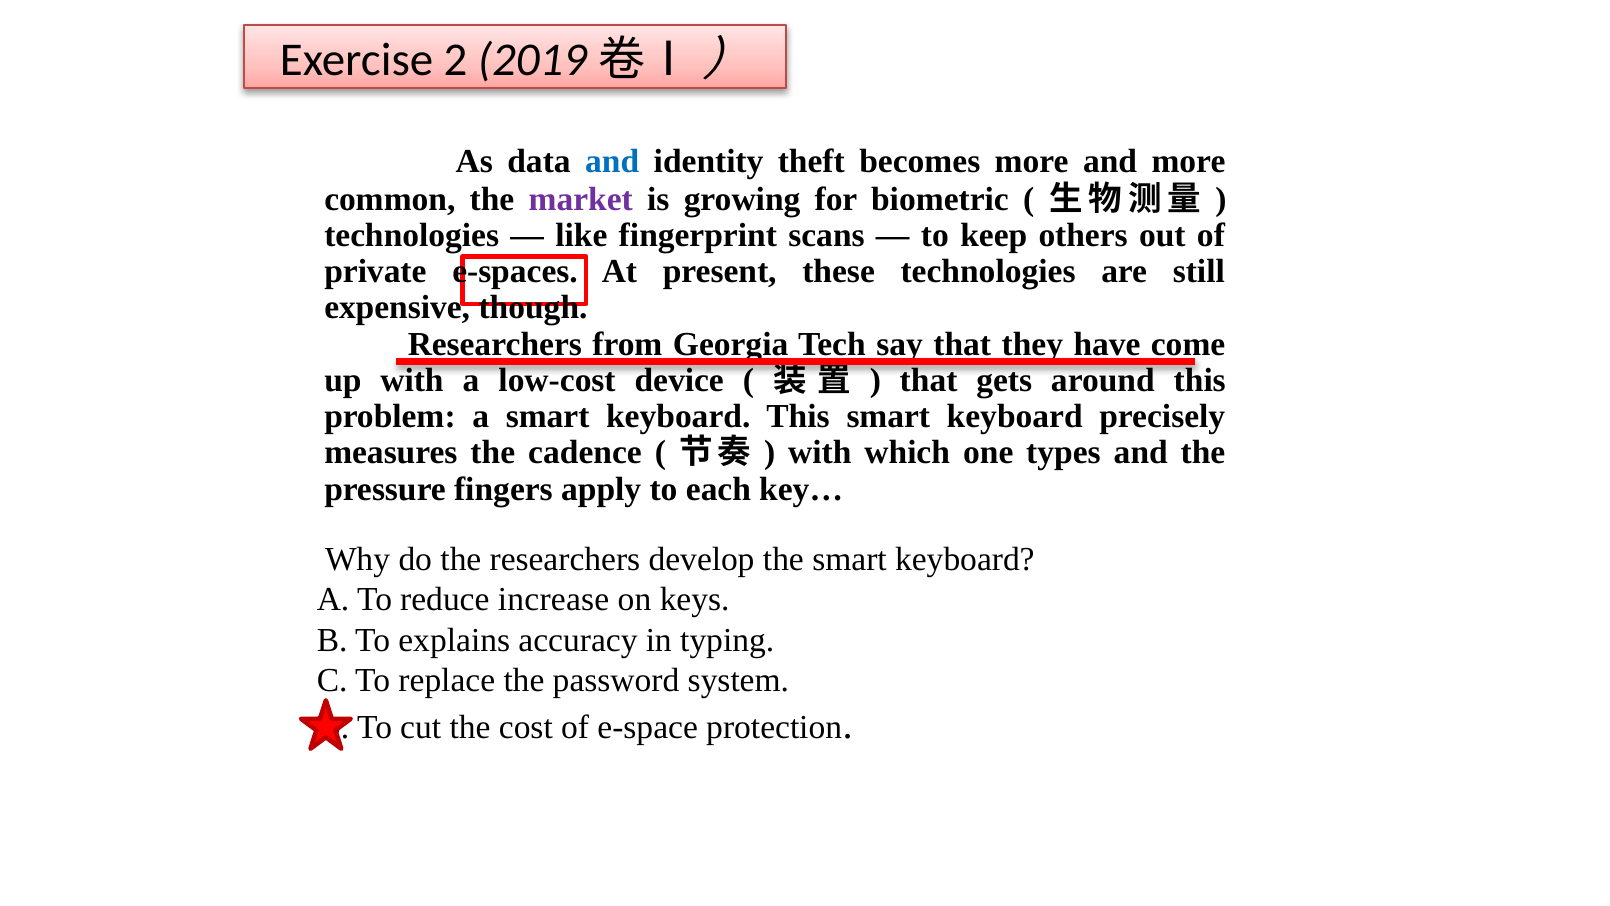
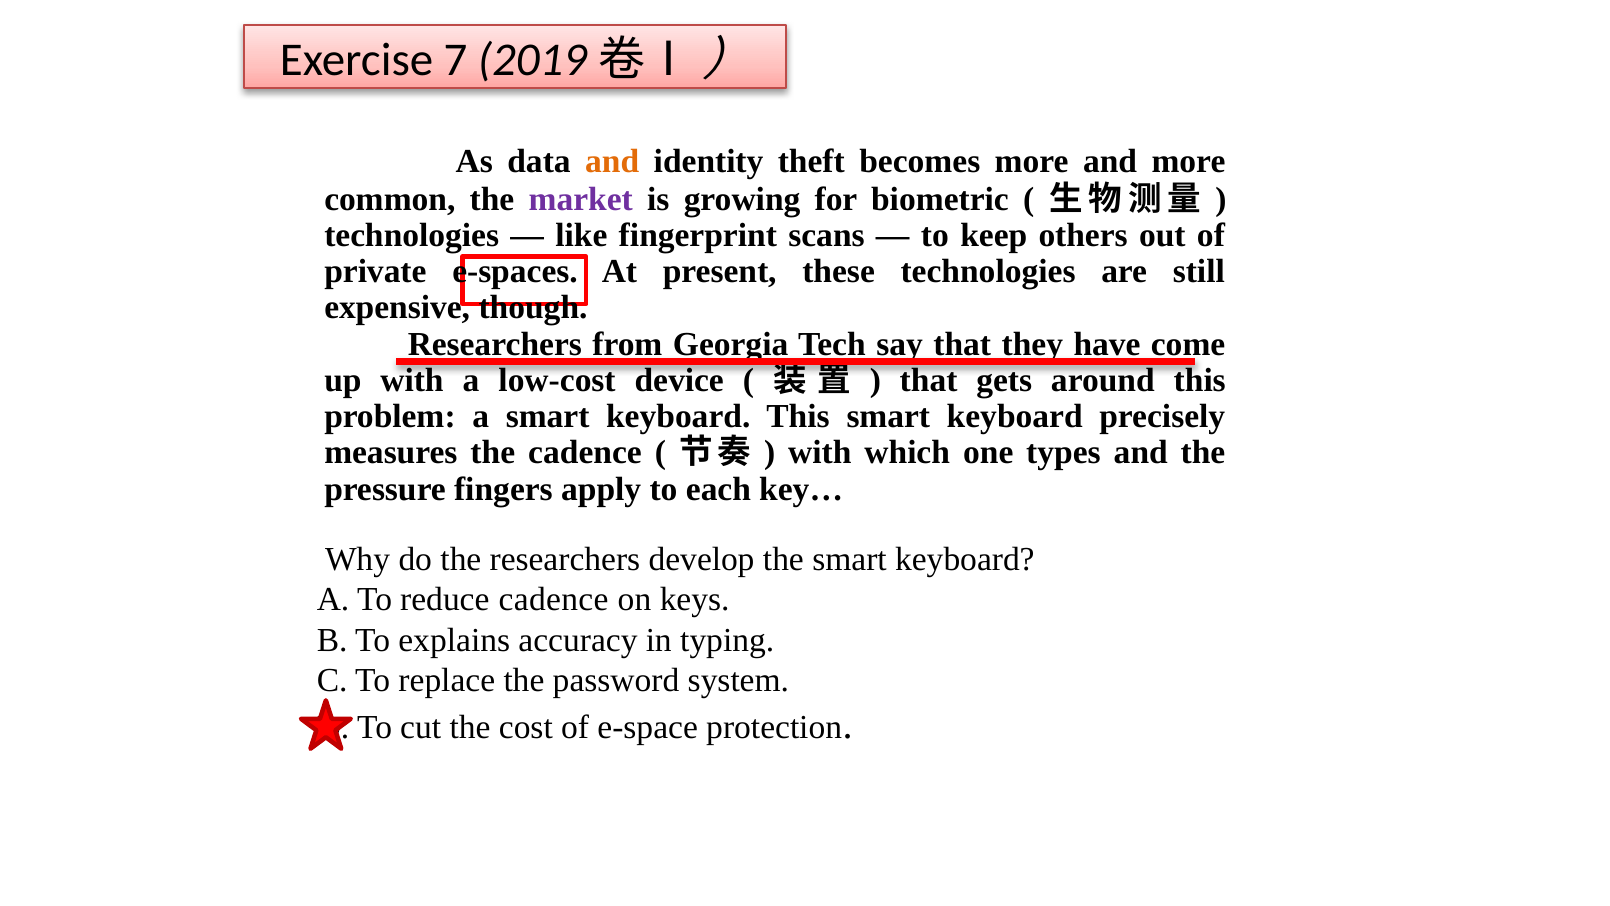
2: 2 -> 7 (456, 60)
and colour: blue -> orange (612, 161)
reduce increase: increase -> cadence (554, 600)
